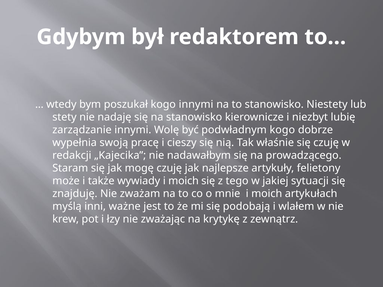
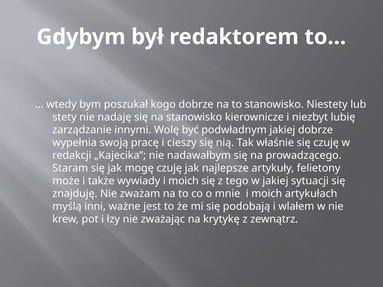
kogo innymi: innymi -> dobrze (196, 104)
podwładnym kogo: kogo -> jakiej (282, 130)
